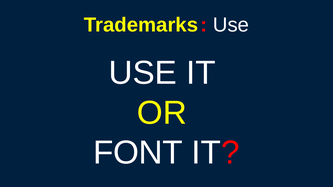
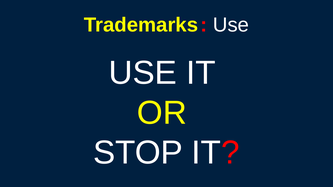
FONT: FONT -> STOP (138, 153)
